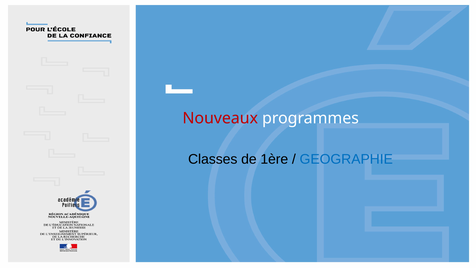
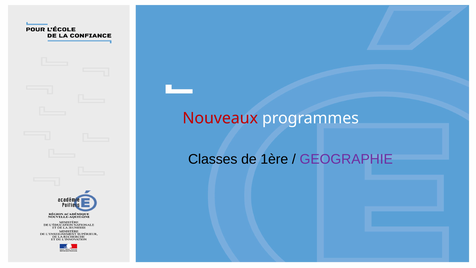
GEOGRAPHIE colour: blue -> purple (346, 159)
